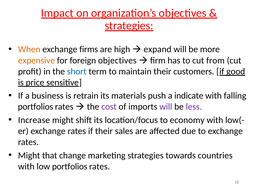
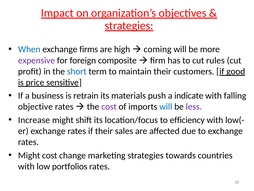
When colour: orange -> blue (29, 49)
expand: expand -> coming (158, 49)
expensive colour: orange -> purple (36, 60)
foreign objectives: objectives -> composite (117, 60)
from: from -> rules (215, 60)
portfolios: portfolios -> objective (35, 106)
will colour: purple -> blue (166, 106)
economy: economy -> efficiency (187, 120)
Might that: that -> cost (50, 155)
